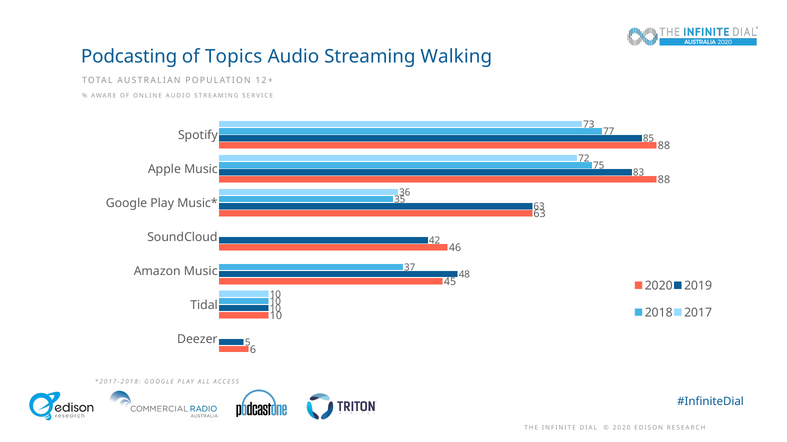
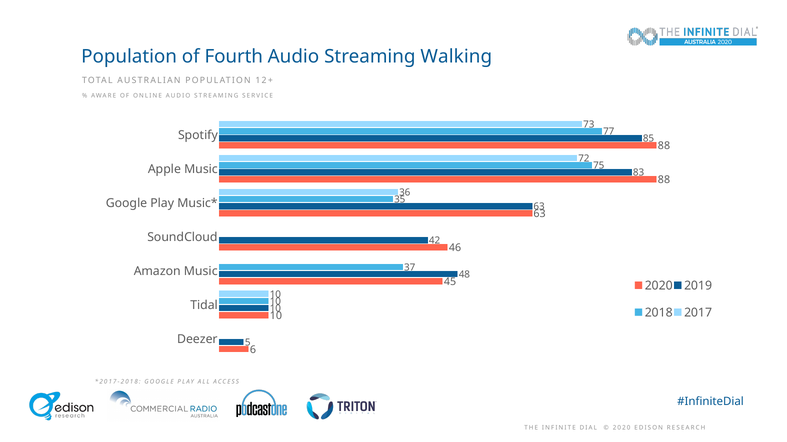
Podcasting: Podcasting -> Population (129, 57)
Topics: Topics -> Fourth (234, 57)
